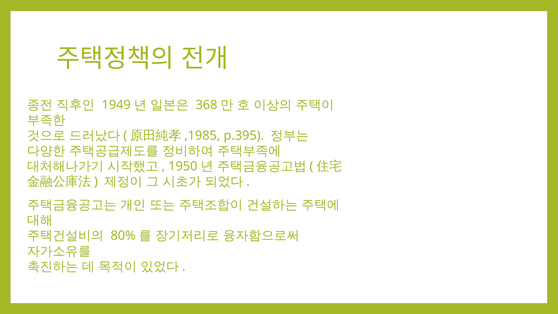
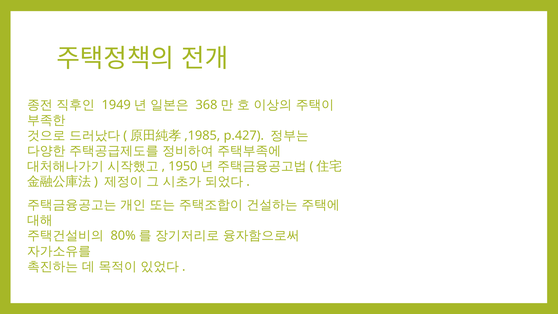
p.395: p.395 -> p.427 (244, 135)
